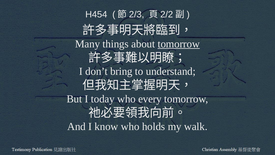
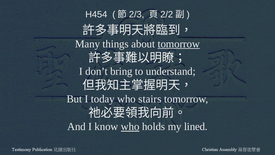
every: every -> stairs (150, 99)
who underline: none -> present (130, 126)
walk: walk -> lined (196, 126)
